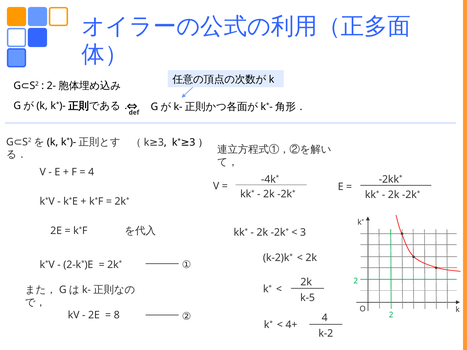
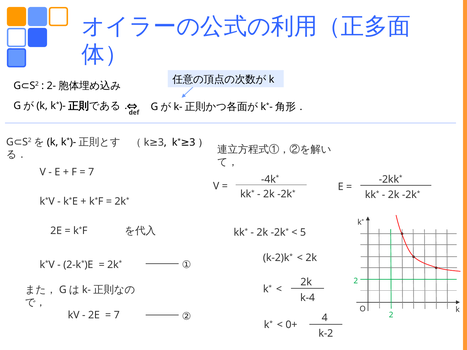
4: 4 -> 7 (91, 172)
3: 3 -> 5 (303, 233)
k-5: k-5 -> k-4 (308, 298)
8: 8 -> 7 (117, 315)
4+: 4+ -> 0+ (291, 325)
